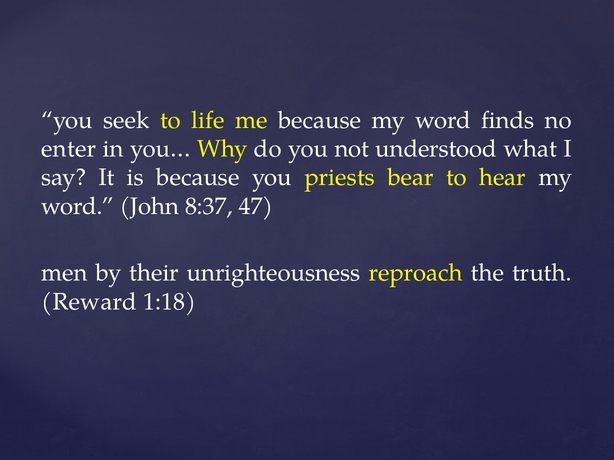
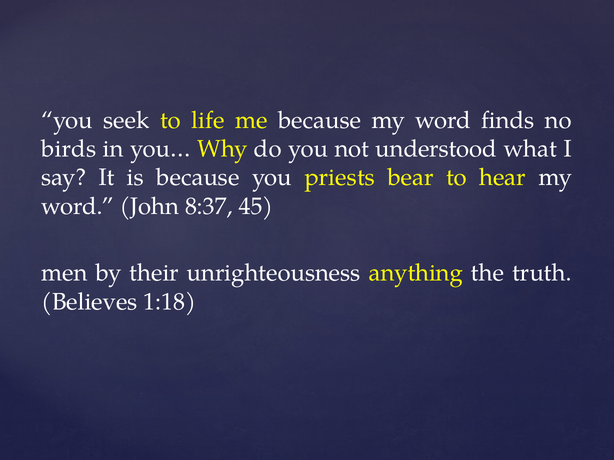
enter: enter -> birds (69, 149)
47: 47 -> 45 (256, 206)
reproach: reproach -> anything (416, 273)
Reward: Reward -> Believes (89, 302)
